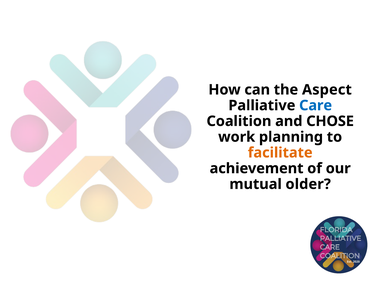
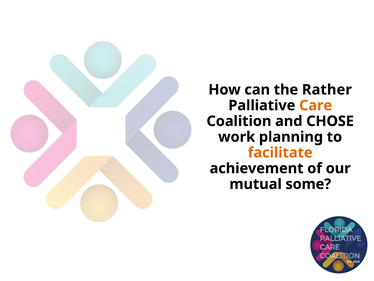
Aspect: Aspect -> Rather (327, 90)
Care colour: blue -> orange (316, 105)
older: older -> some (308, 184)
